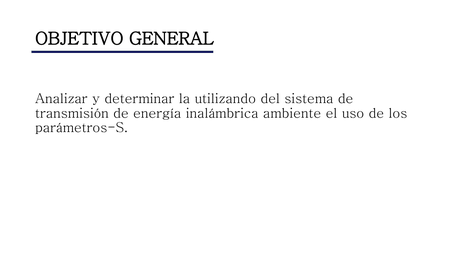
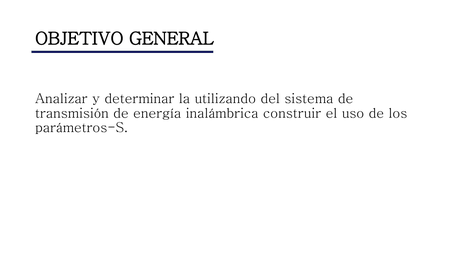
ambiente: ambiente -> construir (292, 113)
